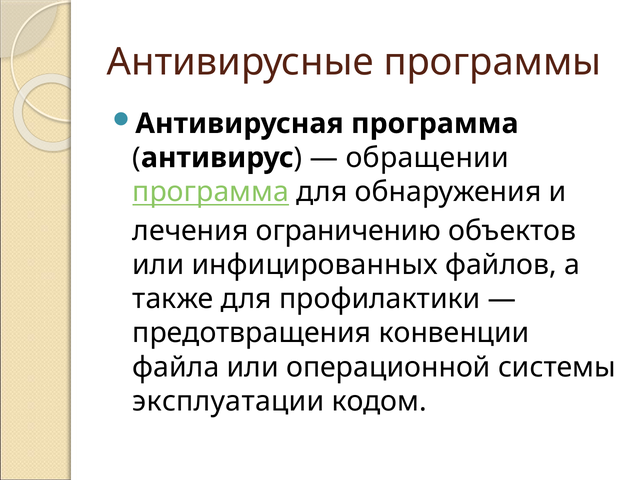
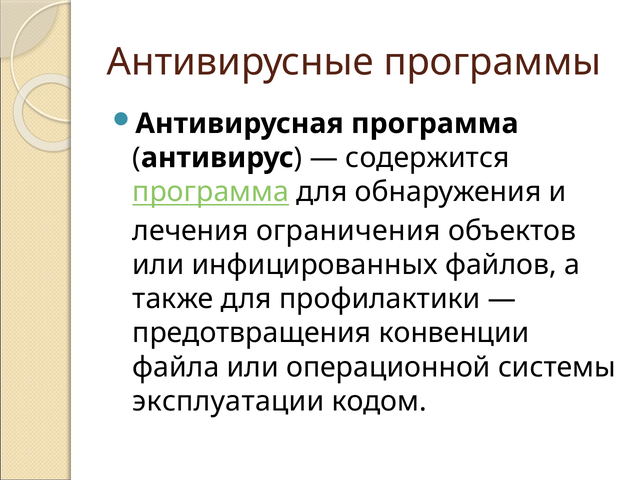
обращении: обращении -> содержится (428, 158)
ограничению: ограничению -> ограничения (348, 231)
